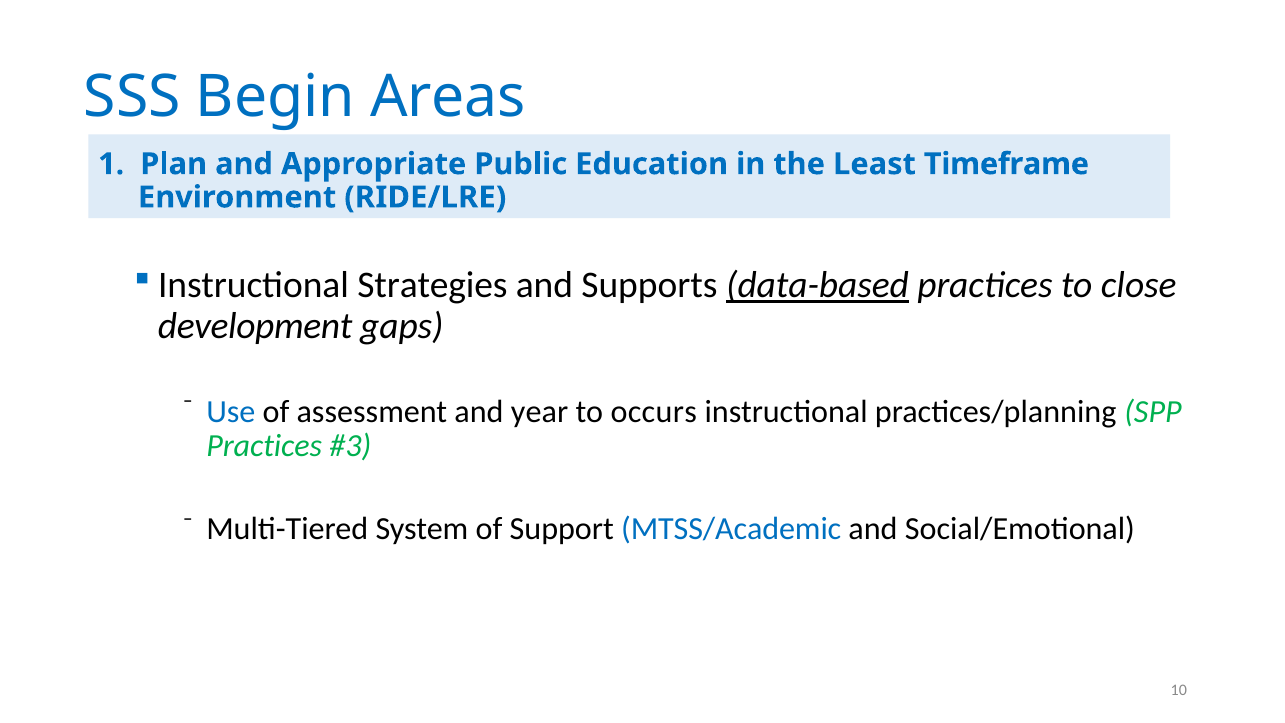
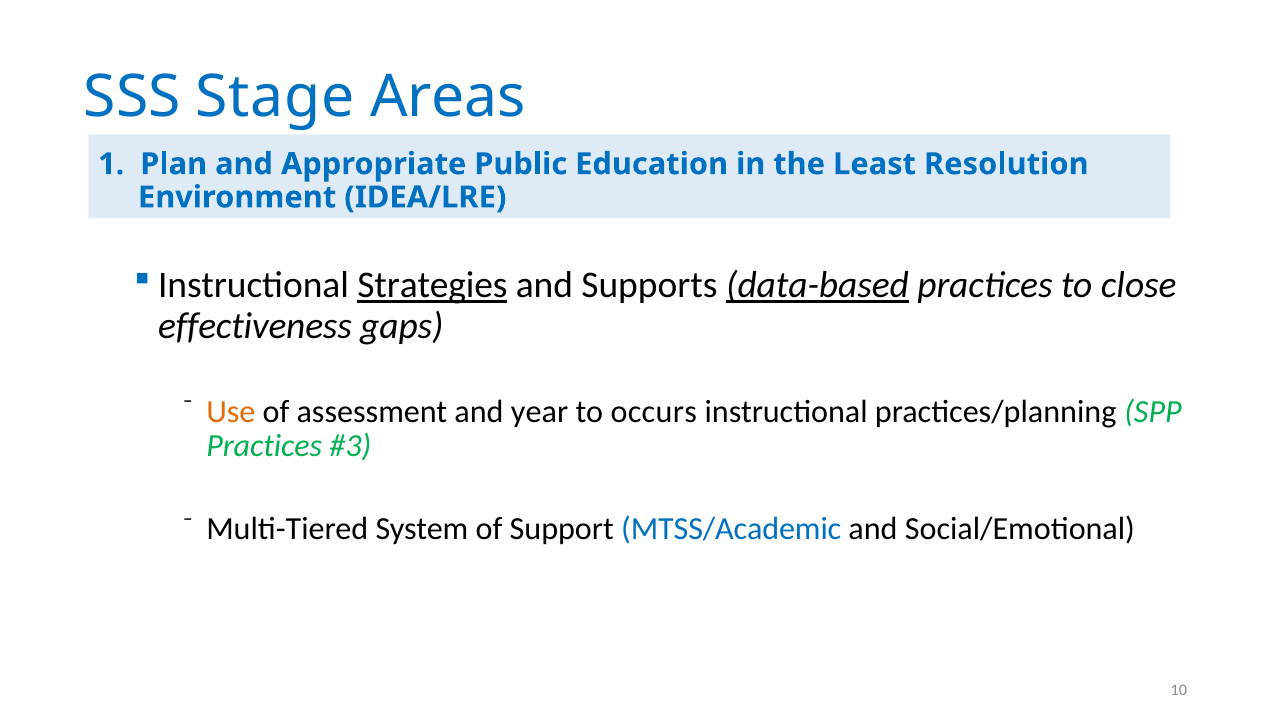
Begin: Begin -> Stage (275, 97)
Timeframe: Timeframe -> Resolution (1006, 164)
RIDE/LRE: RIDE/LRE -> IDEA/LRE (425, 197)
Strategies underline: none -> present (432, 285)
development: development -> effectiveness (255, 326)
Use colour: blue -> orange (231, 411)
